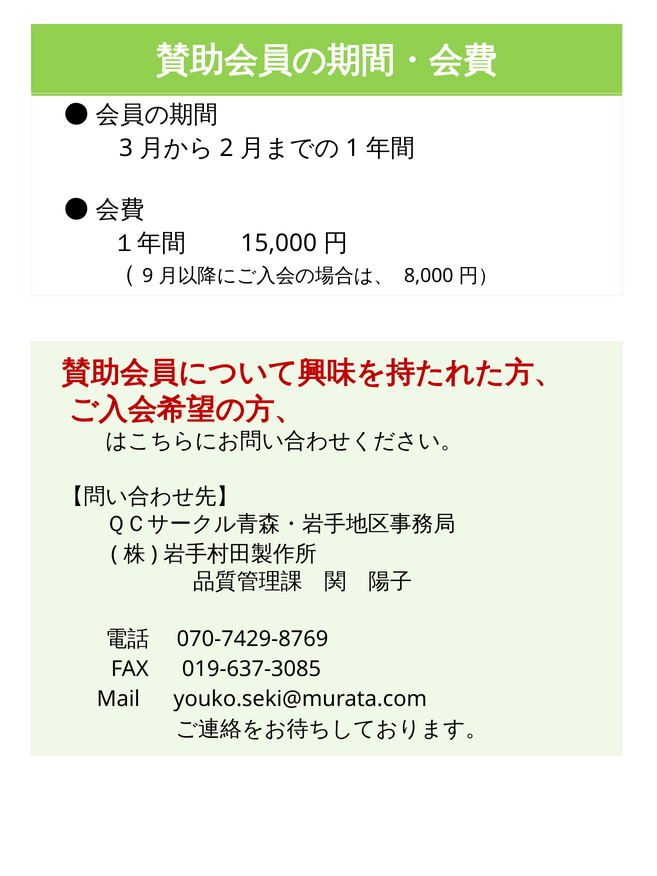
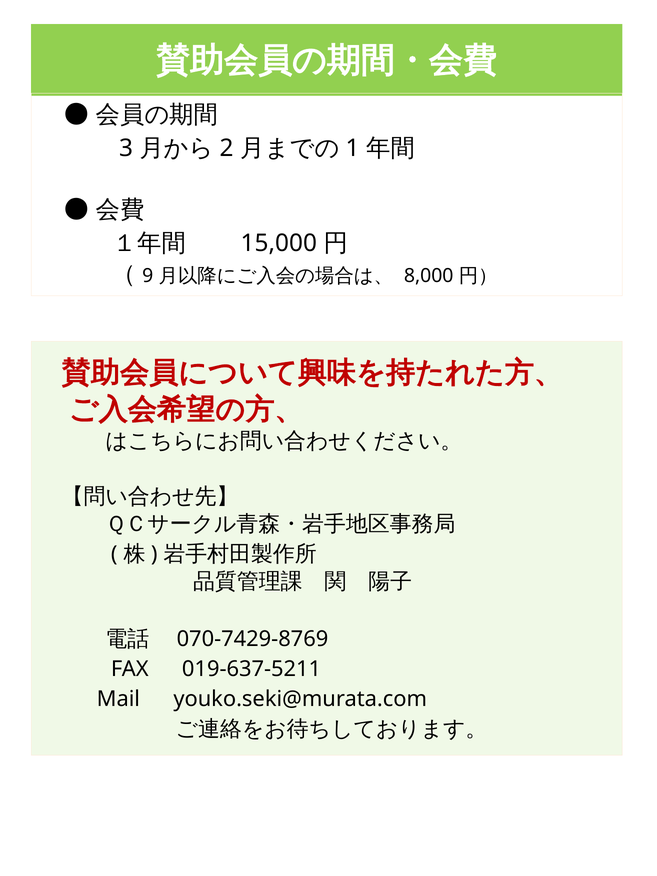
019-637-3085: 019-637-3085 -> 019-637-5211 (252, 669)
